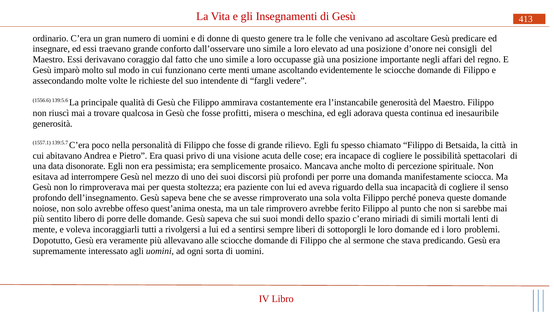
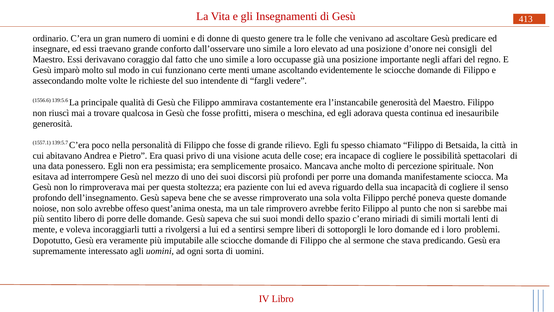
disonorate: disonorate -> ponessero (86, 166)
allevavano: allevavano -> imputabile (184, 241)
